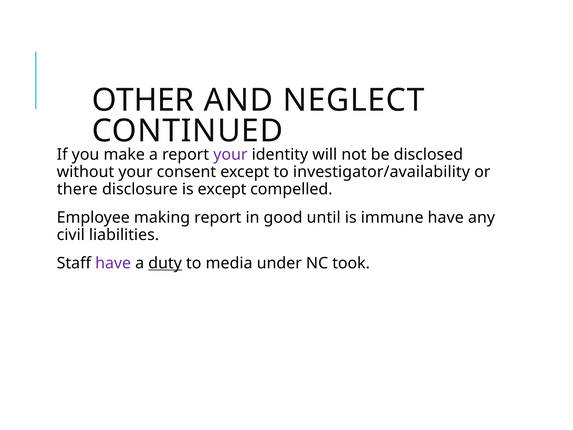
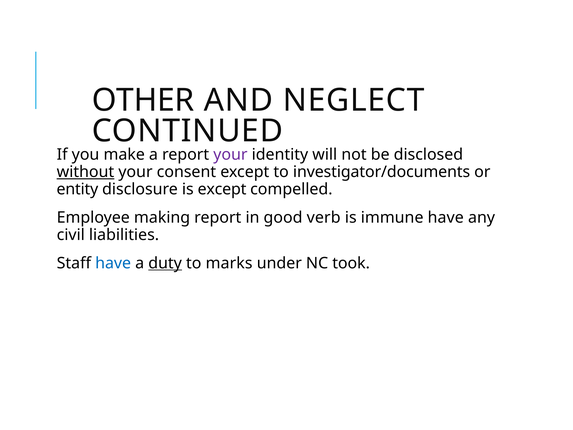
without underline: none -> present (85, 172)
investigator/availability: investigator/availability -> investigator/documents (382, 172)
there: there -> entity (77, 189)
until: until -> verb (324, 217)
have colour: purple -> blue (113, 263)
media: media -> marks (229, 263)
